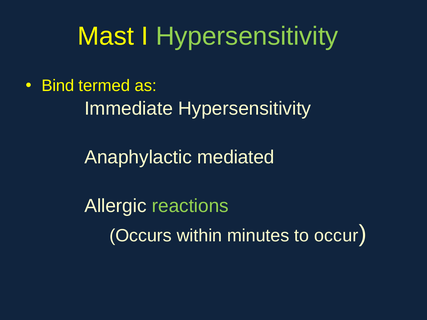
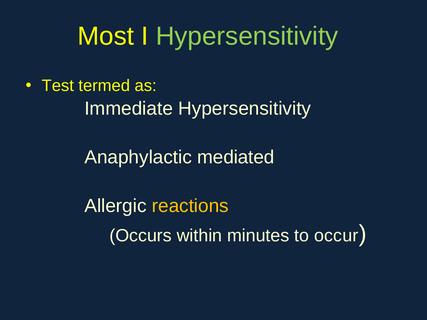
Mast: Mast -> Most (106, 36)
Bind: Bind -> Test (58, 86)
reactions colour: light green -> yellow (190, 206)
